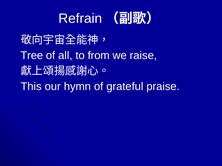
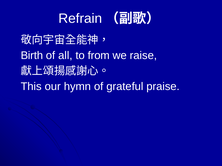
Tree: Tree -> Birth (32, 56)
